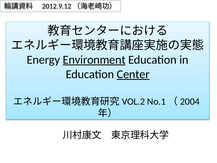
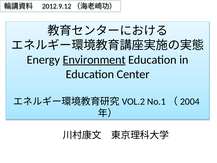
Center underline: present -> none (133, 74)
